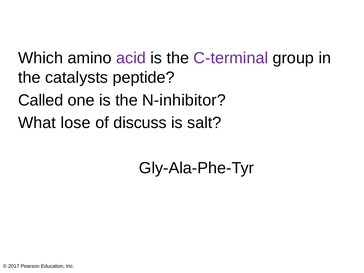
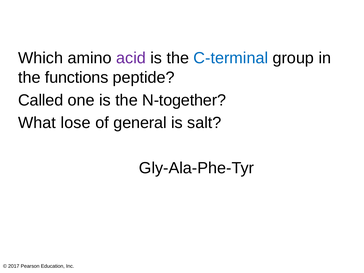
C-terminal colour: purple -> blue (231, 58)
catalysts: catalysts -> functions (77, 78)
N-inhibitor: N-inhibitor -> N-together (184, 100)
discuss: discuss -> general (140, 123)
